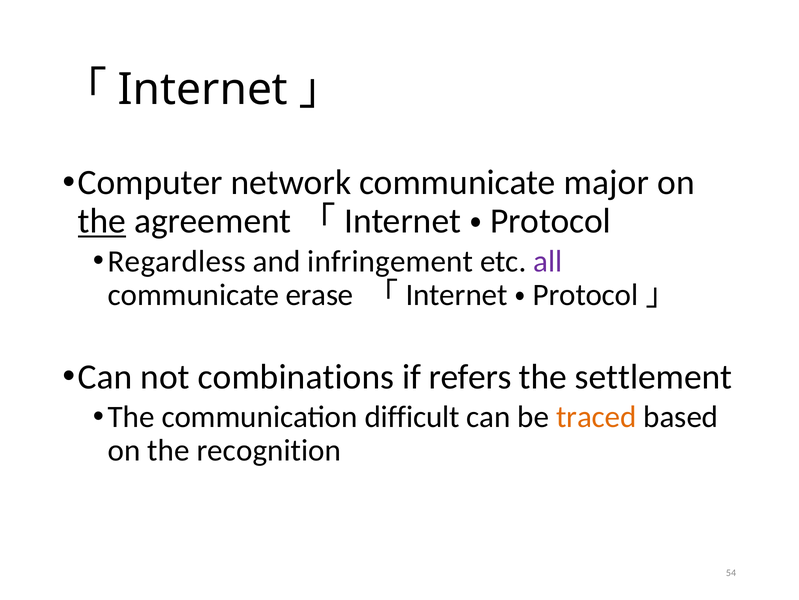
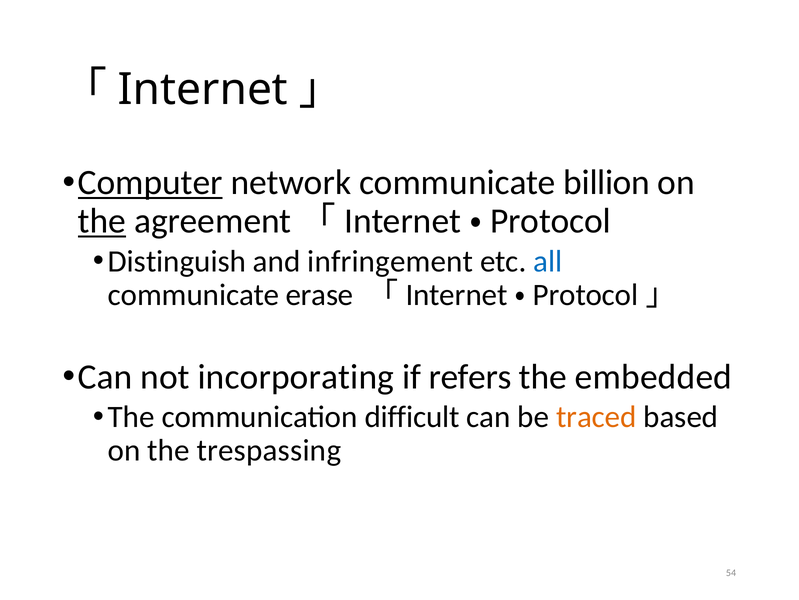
Computer underline: none -> present (150, 182)
major: major -> billion (607, 182)
Regardless: Regardless -> Distinguish (177, 261)
all colour: purple -> blue (548, 261)
combinations: combinations -> incorporating (296, 376)
settlement: settlement -> embedded (653, 376)
recognition: recognition -> trespassing (269, 450)
